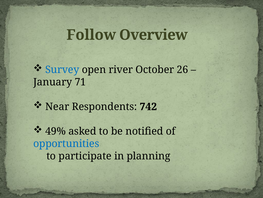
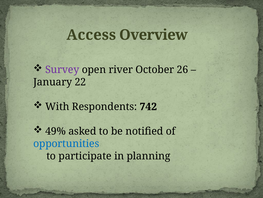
Follow: Follow -> Access (91, 35)
Survey colour: blue -> purple (62, 70)
71: 71 -> 22 (80, 82)
Near: Near -> With (57, 106)
